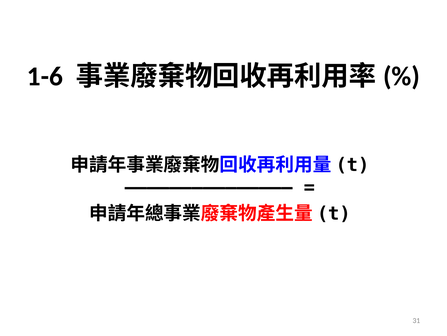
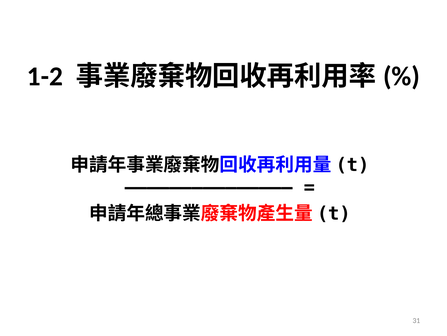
1-6: 1-6 -> 1-2 (45, 76)
